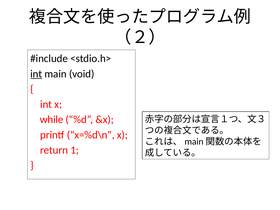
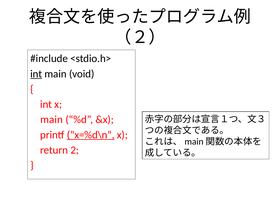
while: while -> main (52, 120)
x=%d\n underline: none -> present (91, 135)
1: 1 -> 2 (75, 150)
